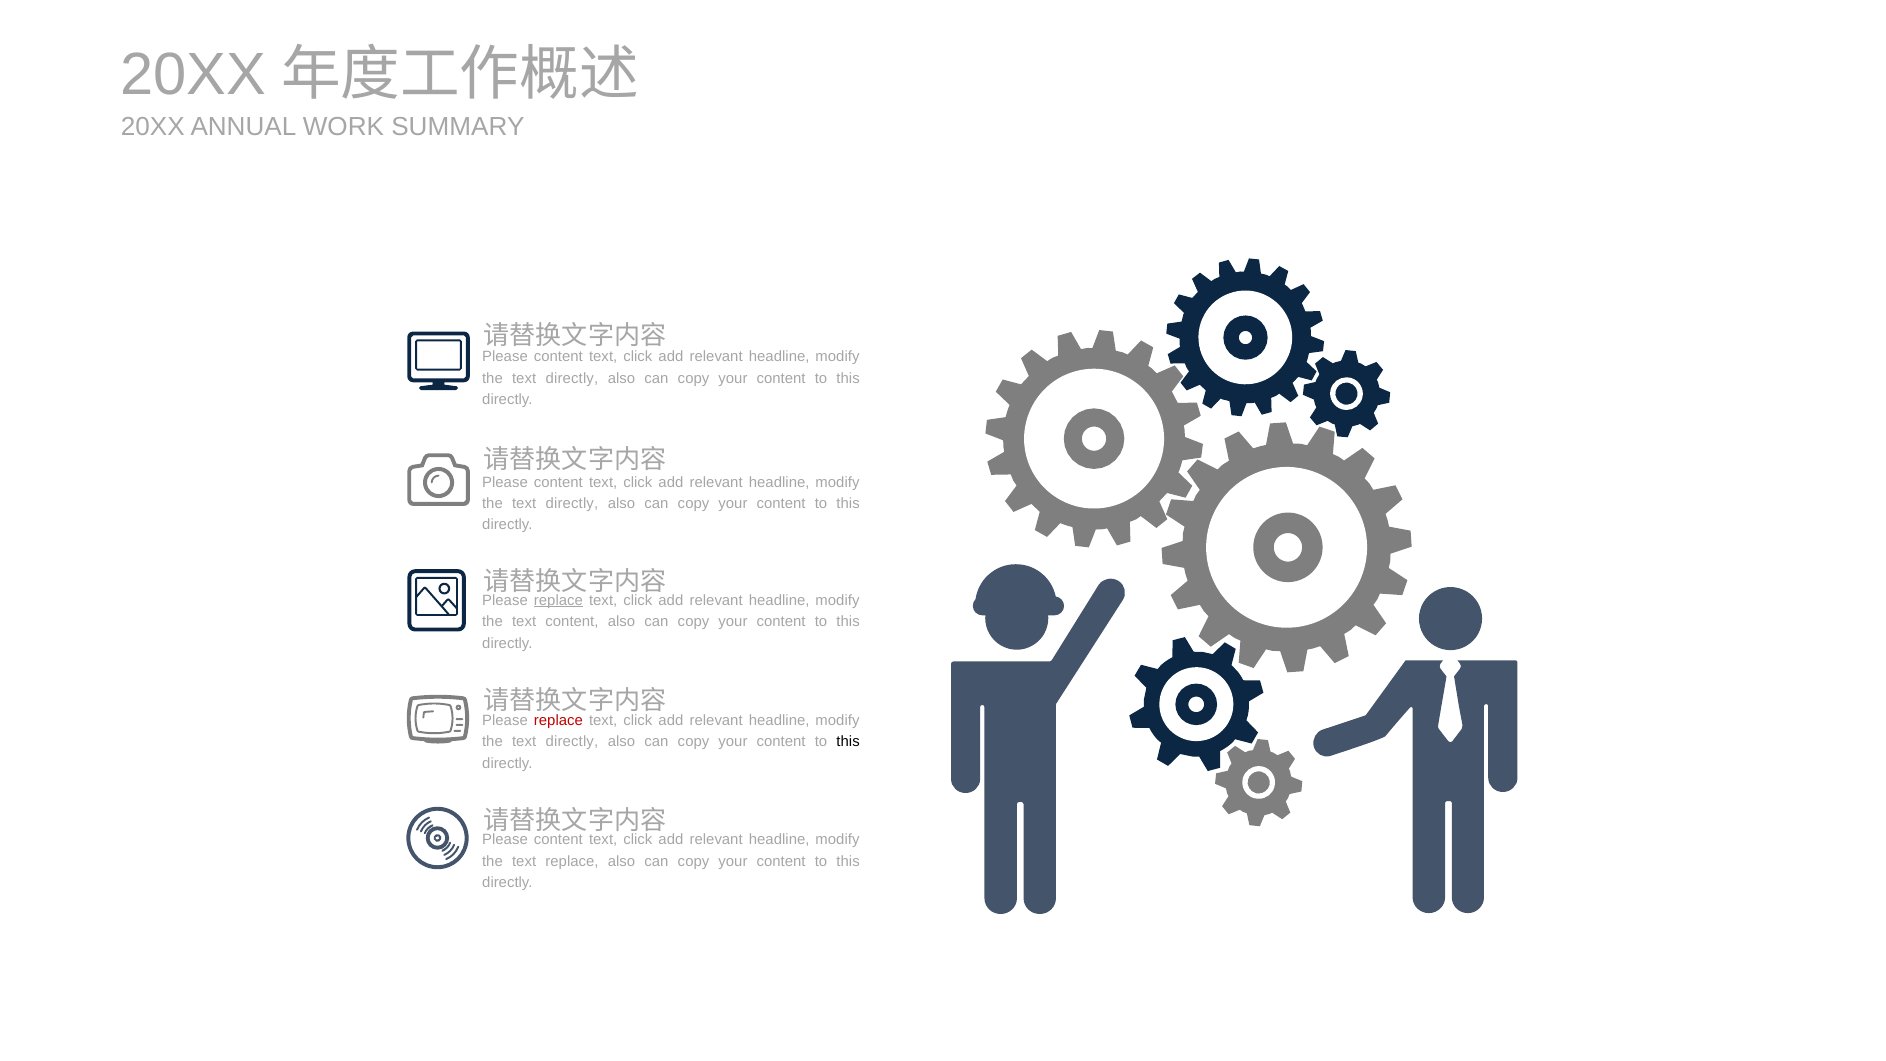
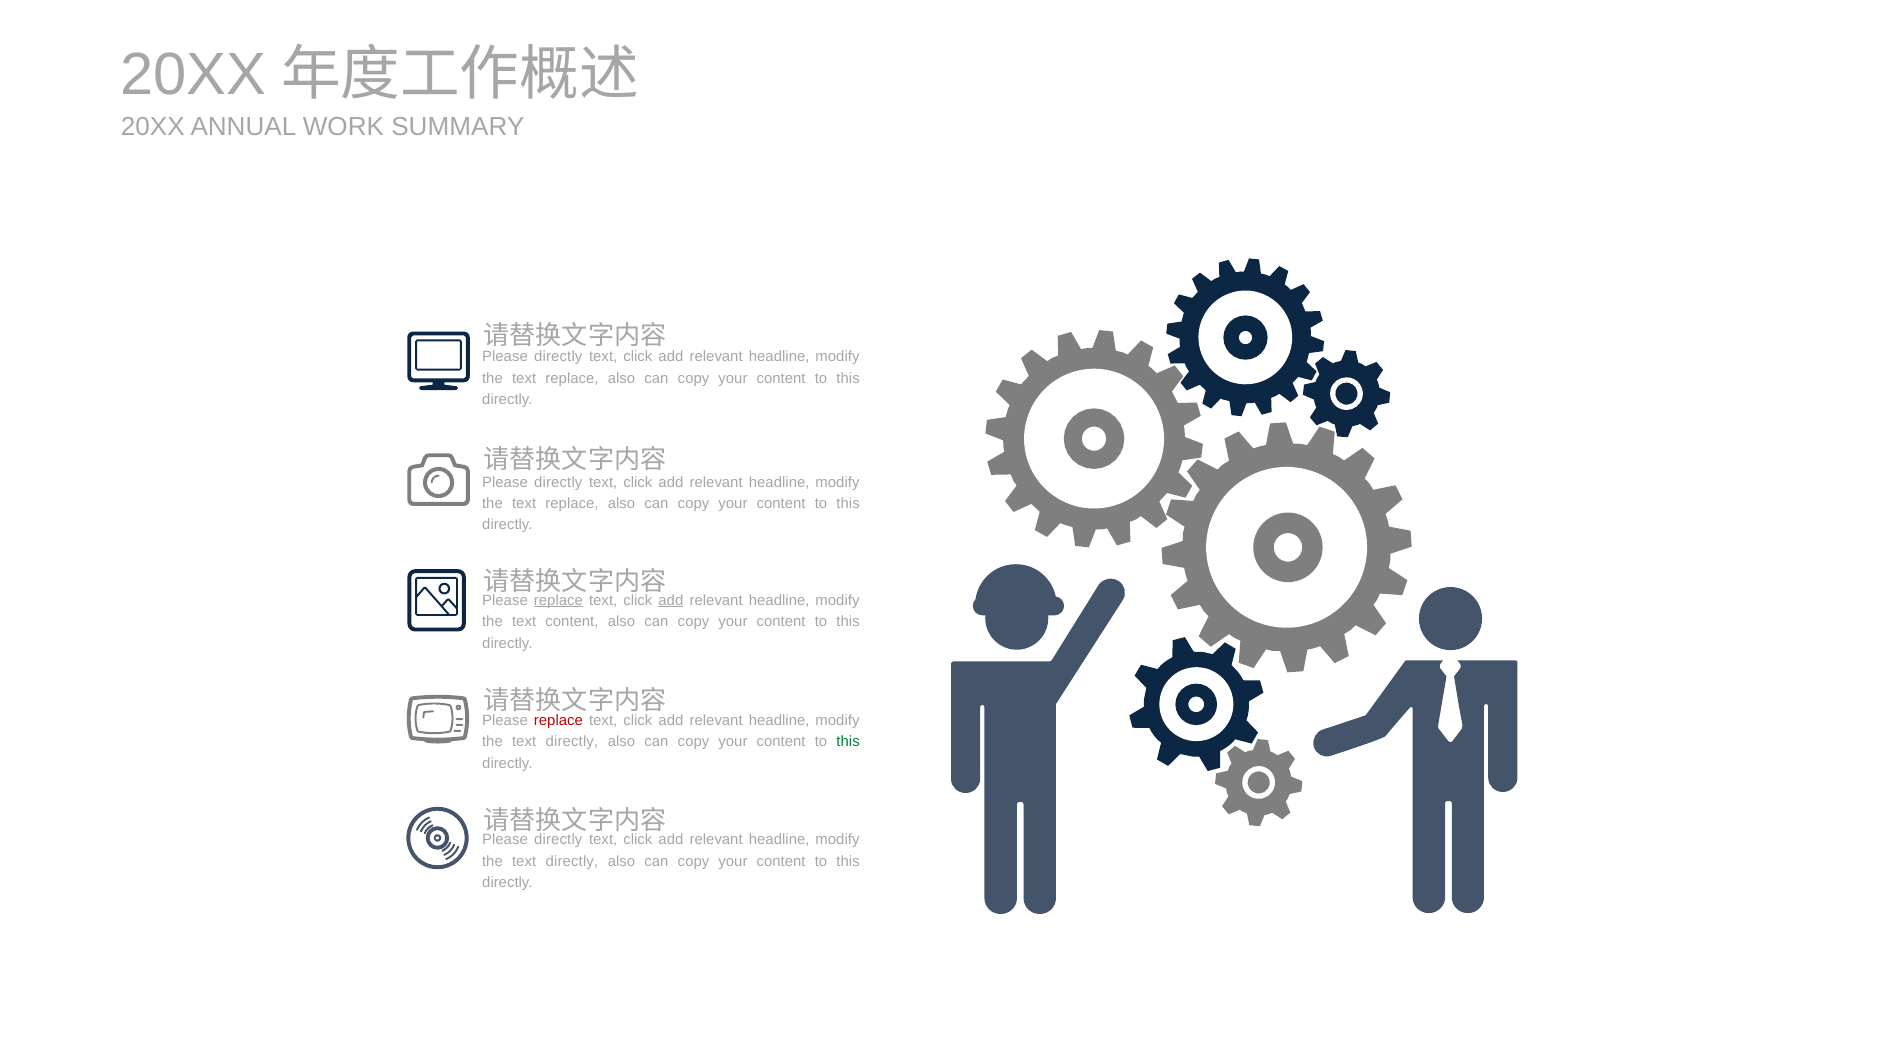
content: content -> directly (558, 357)
directly: directly -> replace (572, 378)
content: content -> directly (558, 482)
directly: directly -> replace (572, 503)
add underline: none -> present (671, 600)
this colour: black -> green (848, 742)
content: content -> directly (558, 840)
replace: replace -> directly (572, 861)
